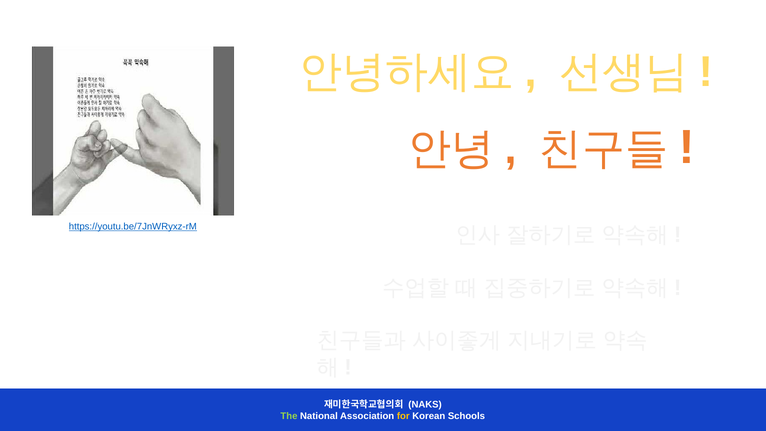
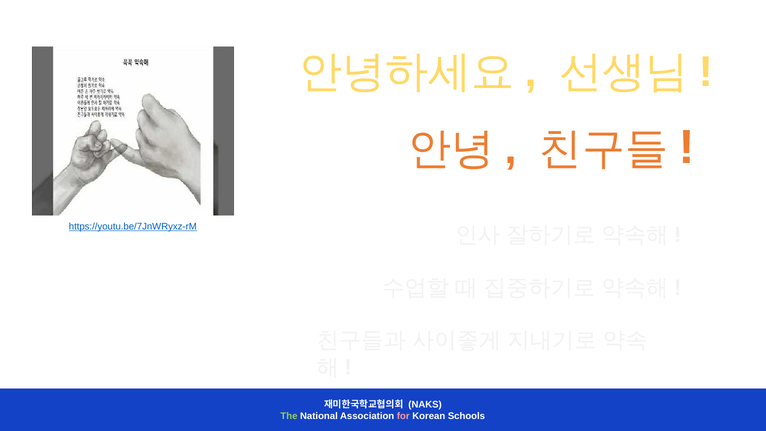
for colour: yellow -> pink (403, 416)
